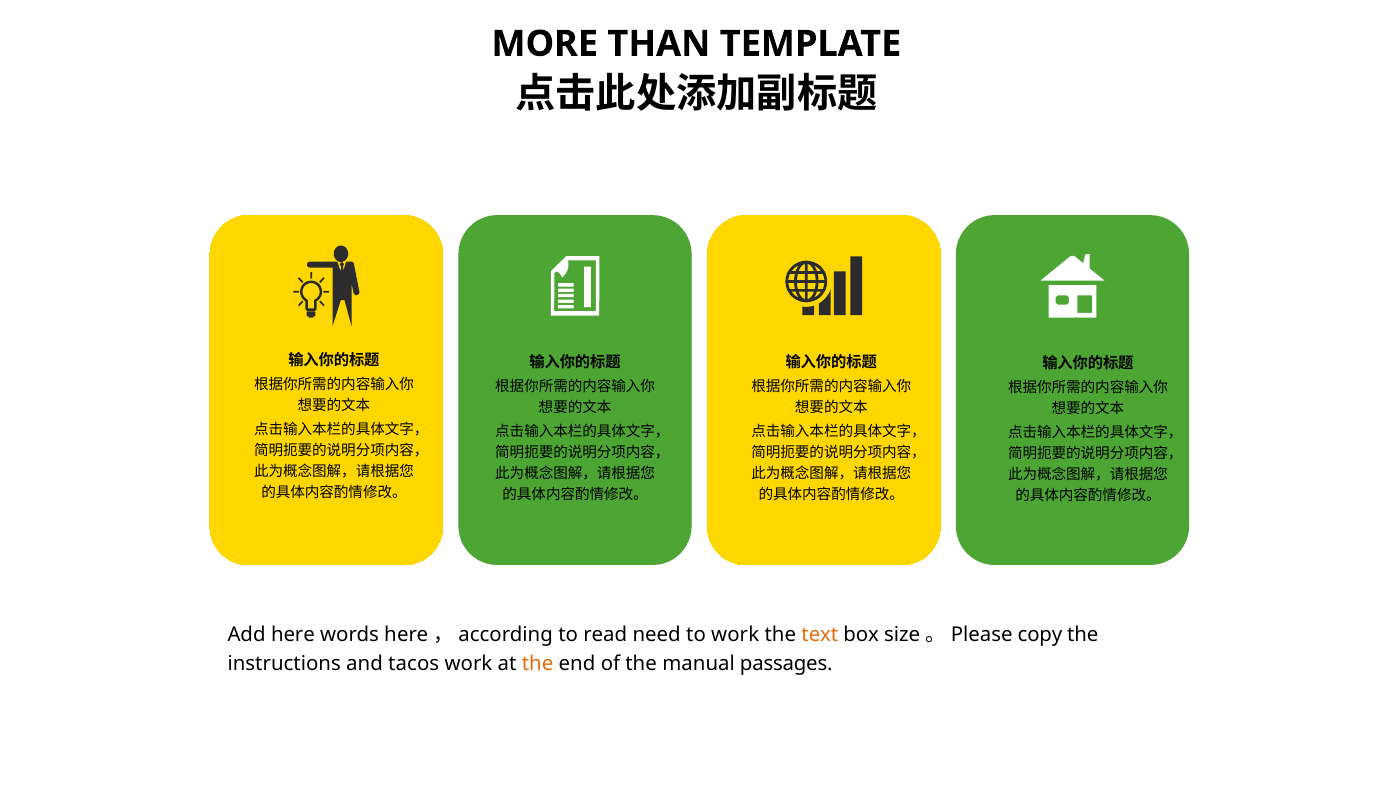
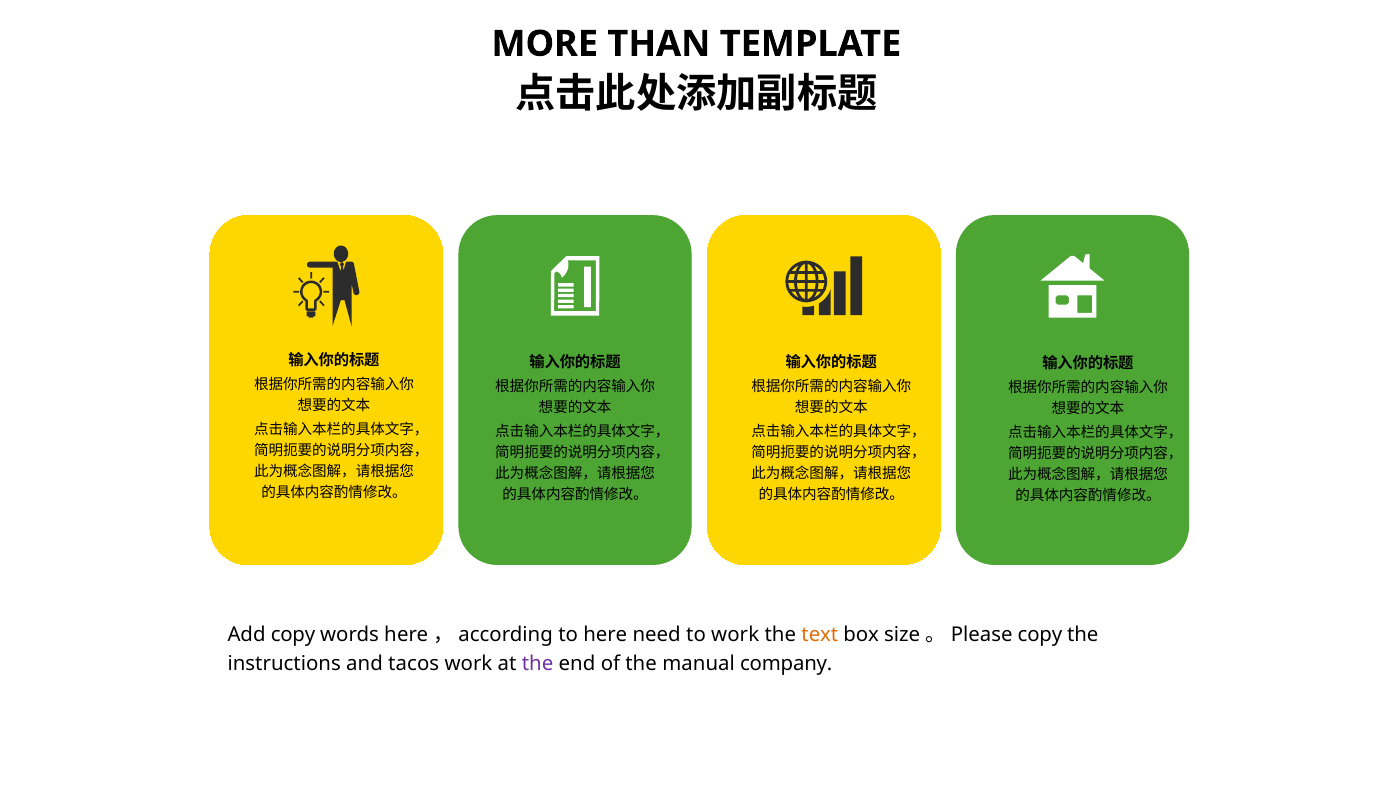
Add here: here -> copy (293, 635)
read: read -> here (605, 635)
the colour: orange -> purple (538, 664)
passages: passages -> company (786, 664)
